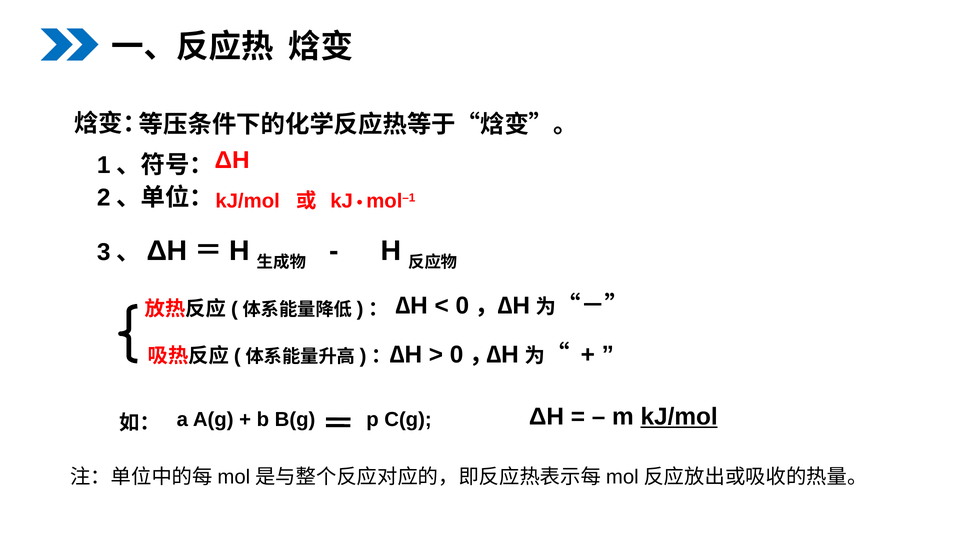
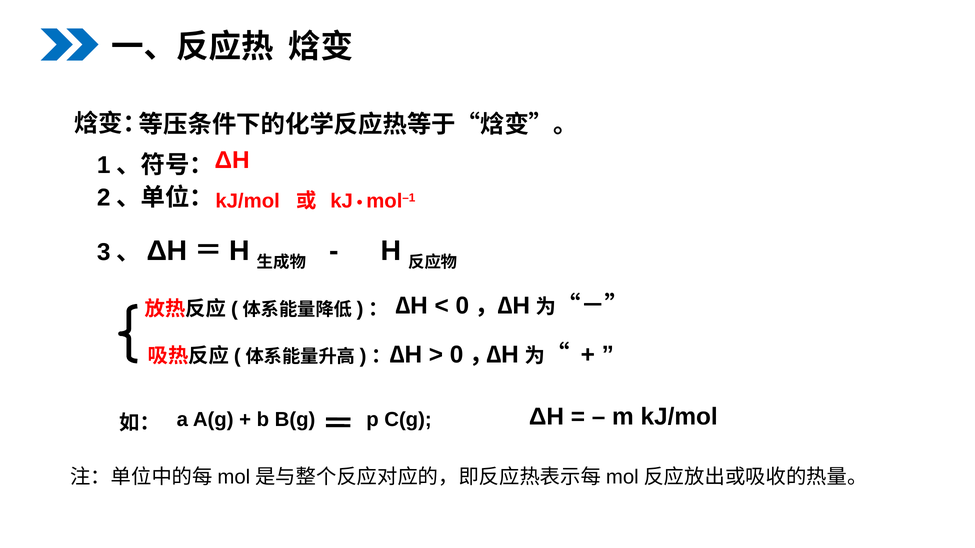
kJ/mol underline: present -> none (679, 417)
